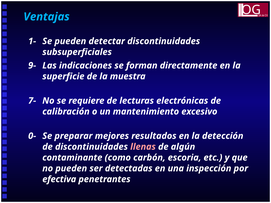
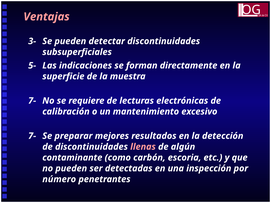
Ventajas colour: light blue -> pink (47, 17)
1-: 1- -> 3- (32, 41)
9-: 9- -> 5- (32, 66)
0-: 0- -> 7- (32, 136)
efectiva: efectiva -> número (59, 179)
